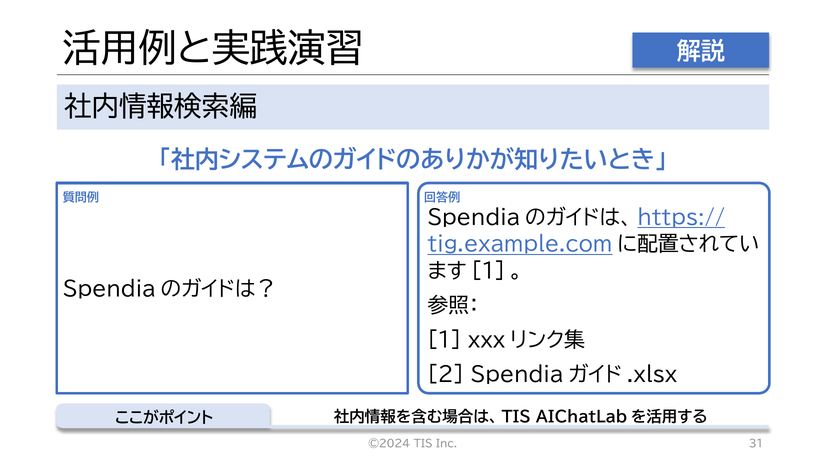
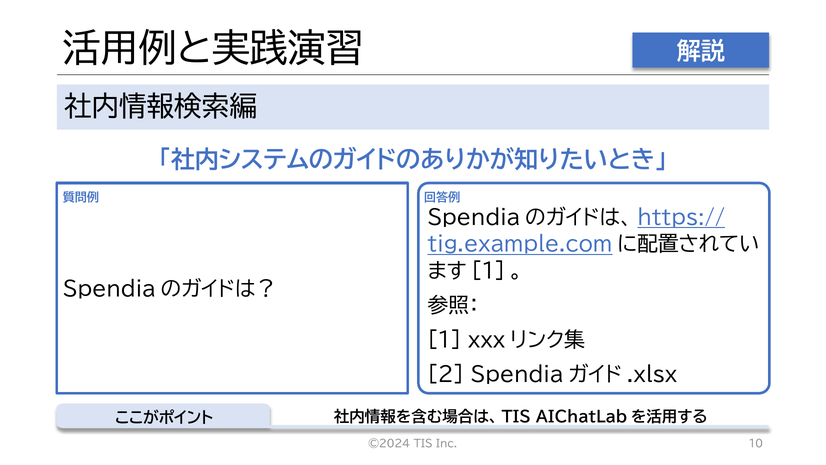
31: 31 -> 10 (756, 444)
